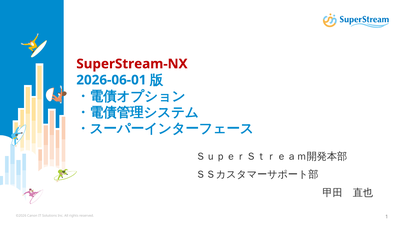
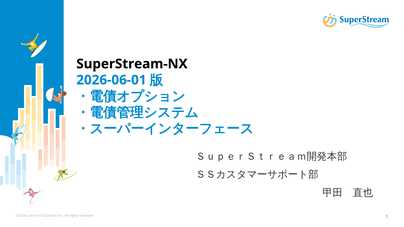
SuperStream-NX colour: red -> black (132, 64)
